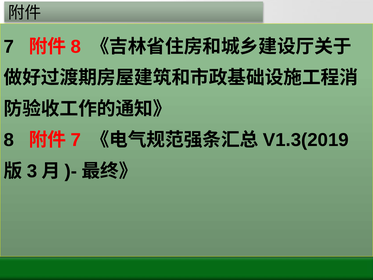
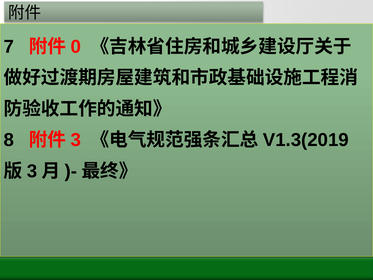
8: 8 -> 0 (76, 47)
7: 7 -> 3 (76, 140)
